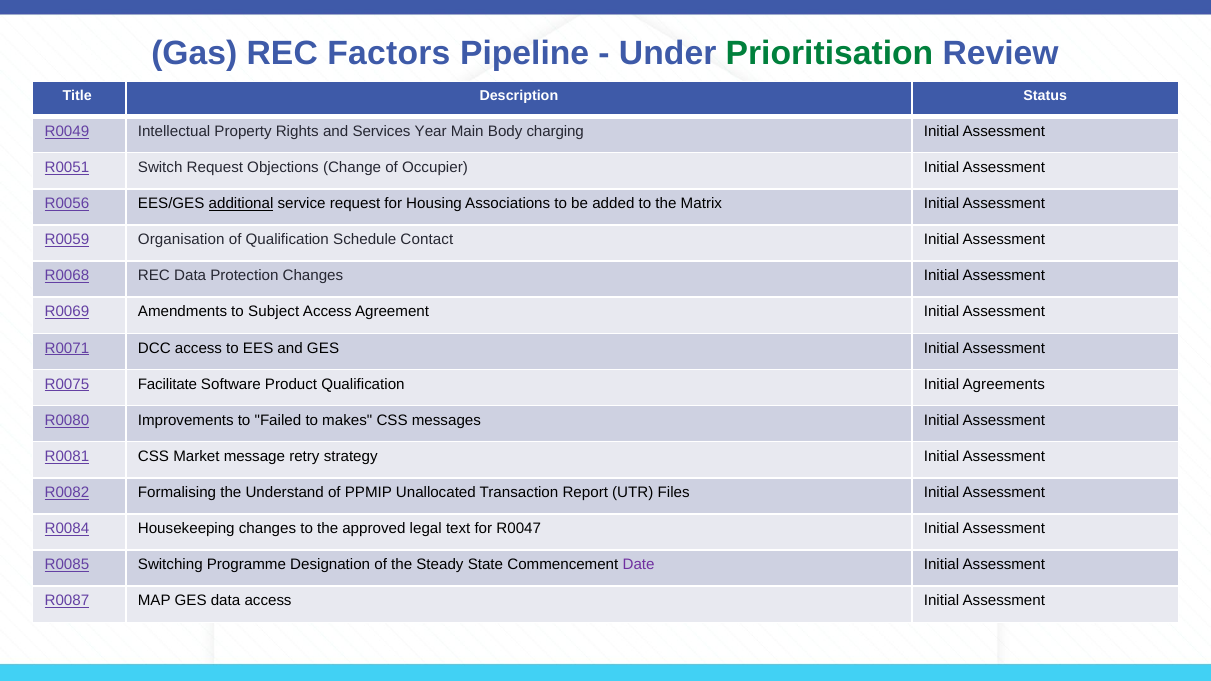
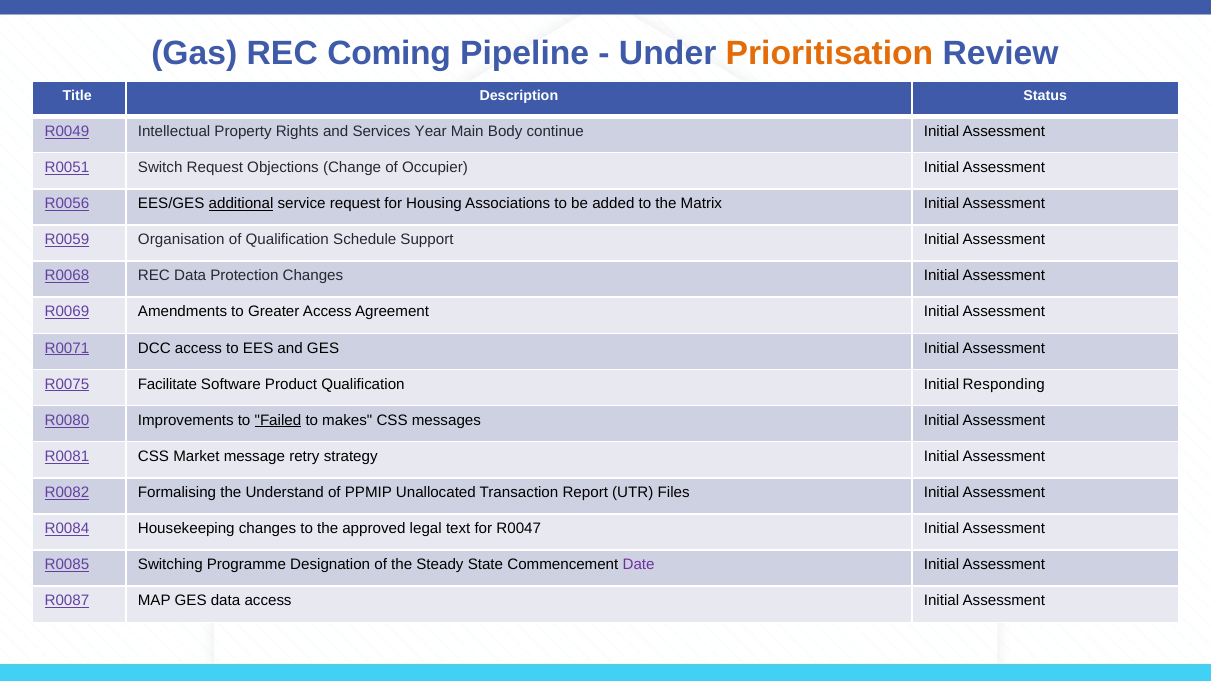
Factors: Factors -> Coming (389, 53)
Prioritisation colour: green -> orange (829, 53)
charging: charging -> continue (555, 131)
Contact: Contact -> Support (427, 240)
Subject: Subject -> Greater (274, 312)
Agreements: Agreements -> Responding (1004, 384)
Failed underline: none -> present (278, 420)
